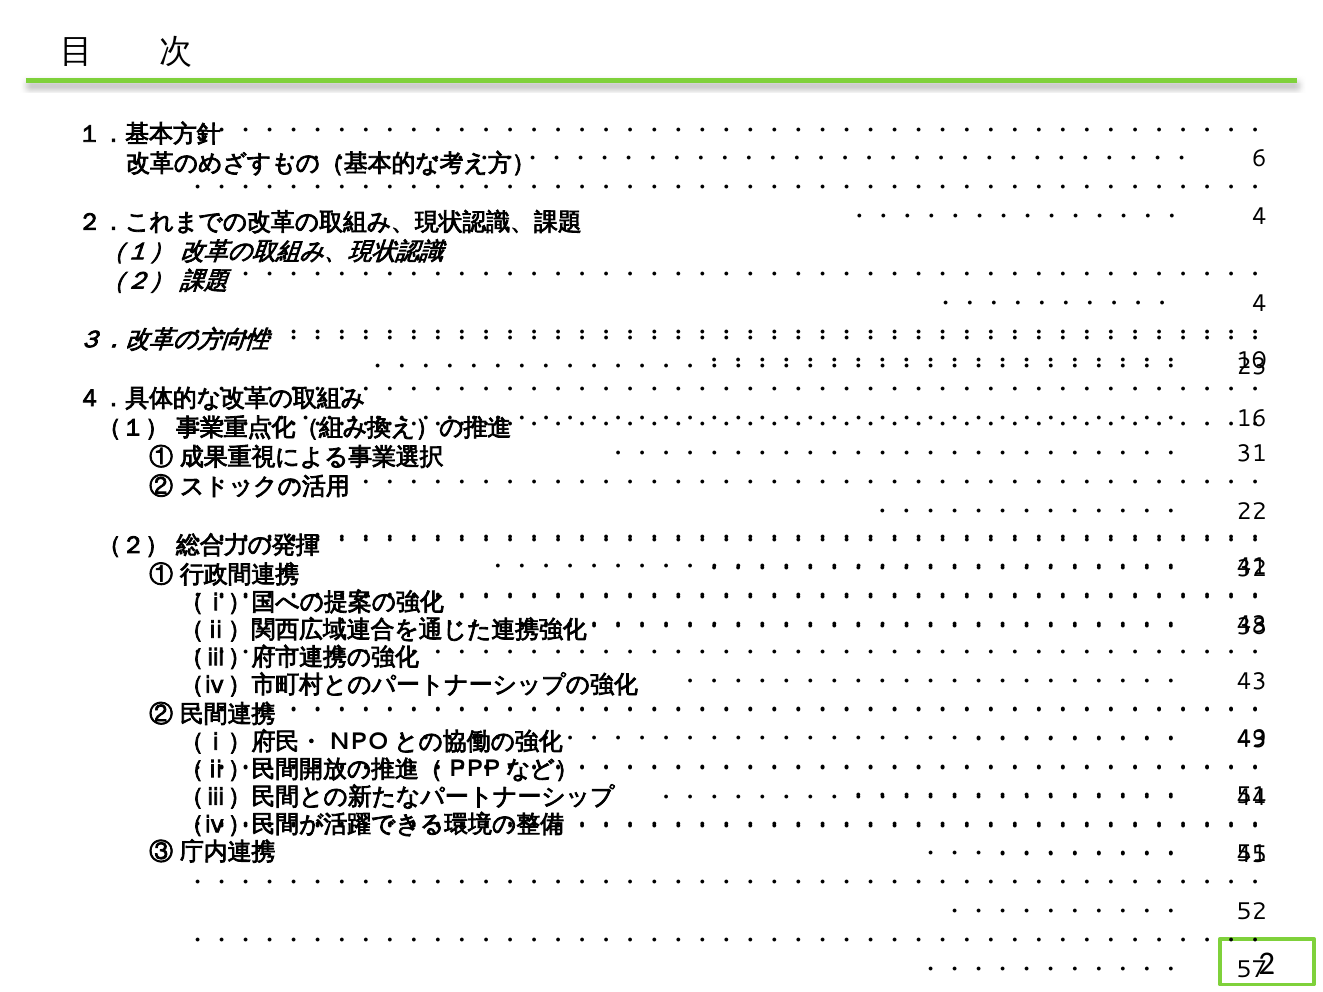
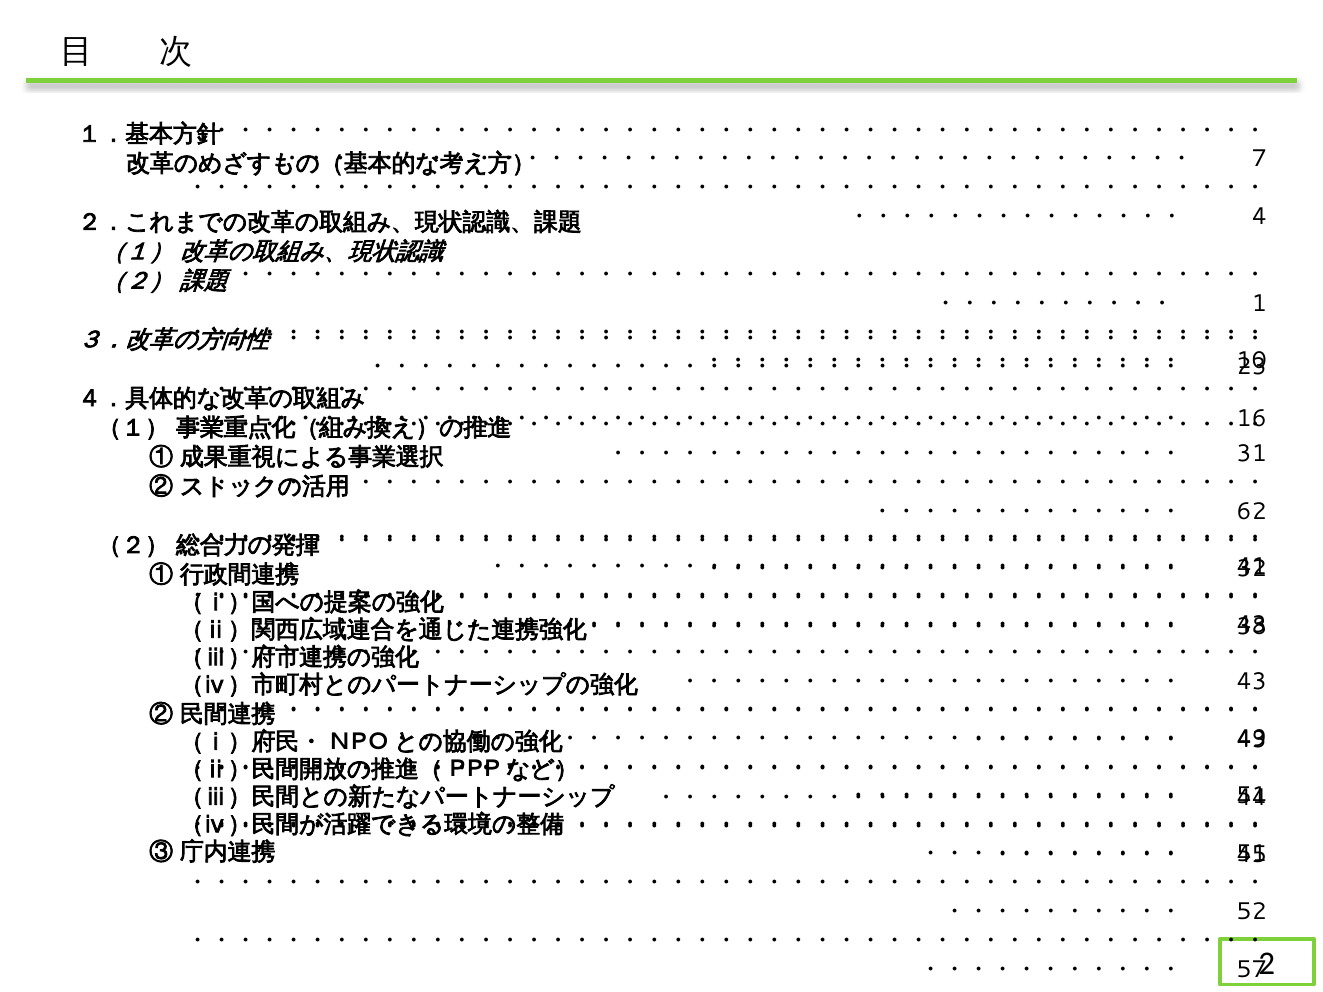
6: 6 -> 7 (1259, 159)
4: 4 -> 1 (1259, 303)
22: 22 -> 62 (1252, 511)
